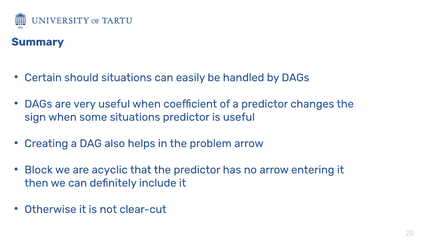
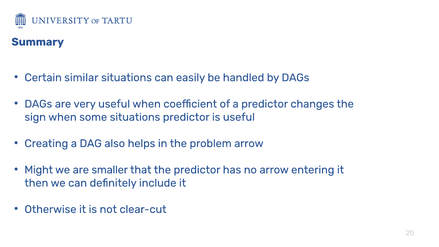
should: should -> similar (81, 78)
Block: Block -> Might (39, 170)
acyclic: acyclic -> smaller (110, 170)
